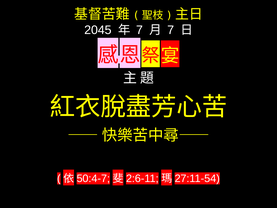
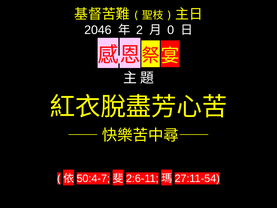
2045: 2045 -> 2046 (98, 30)
7: 7 -> 2 (139, 30)
7: 7 -> 0 (171, 30)
